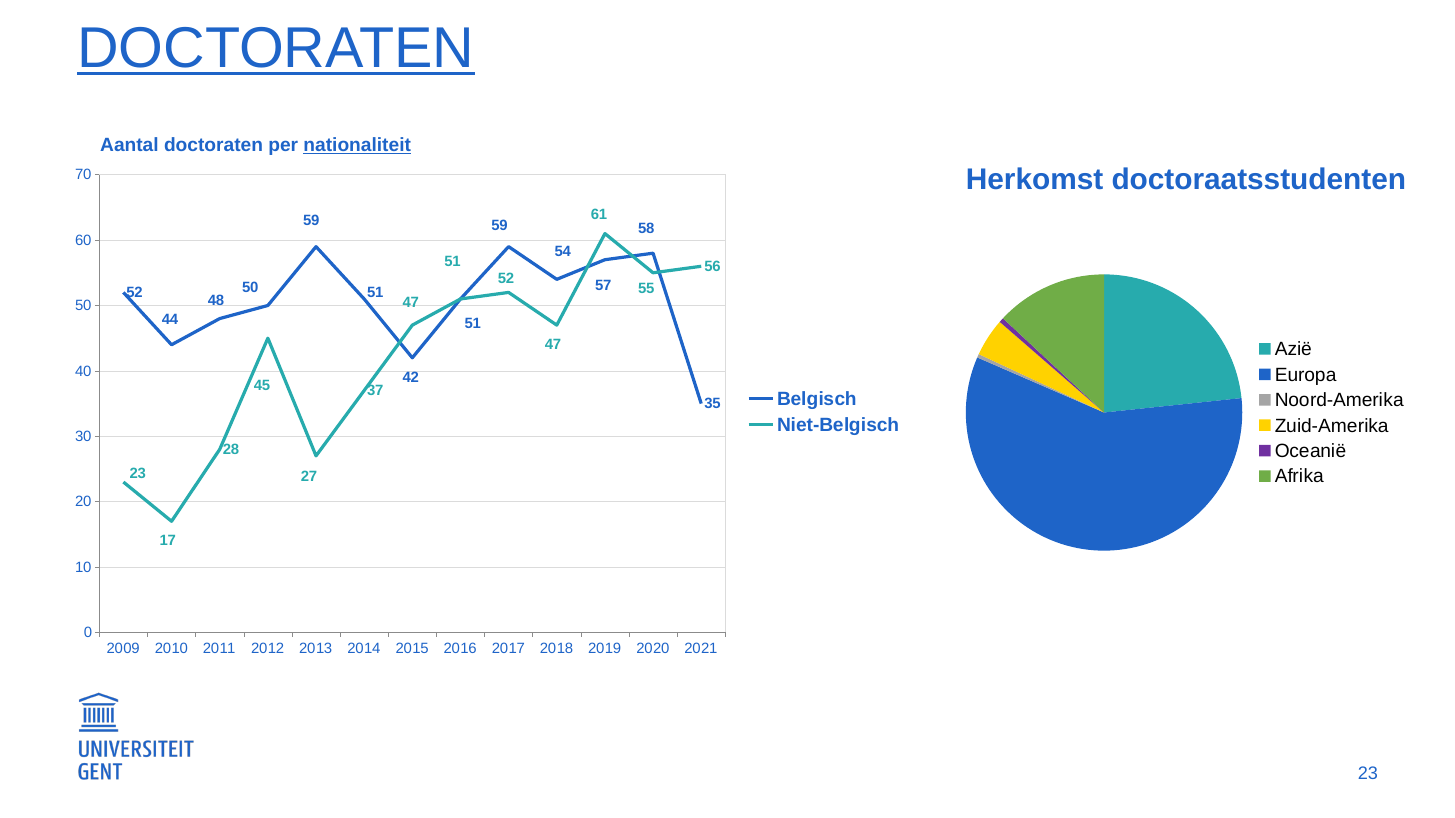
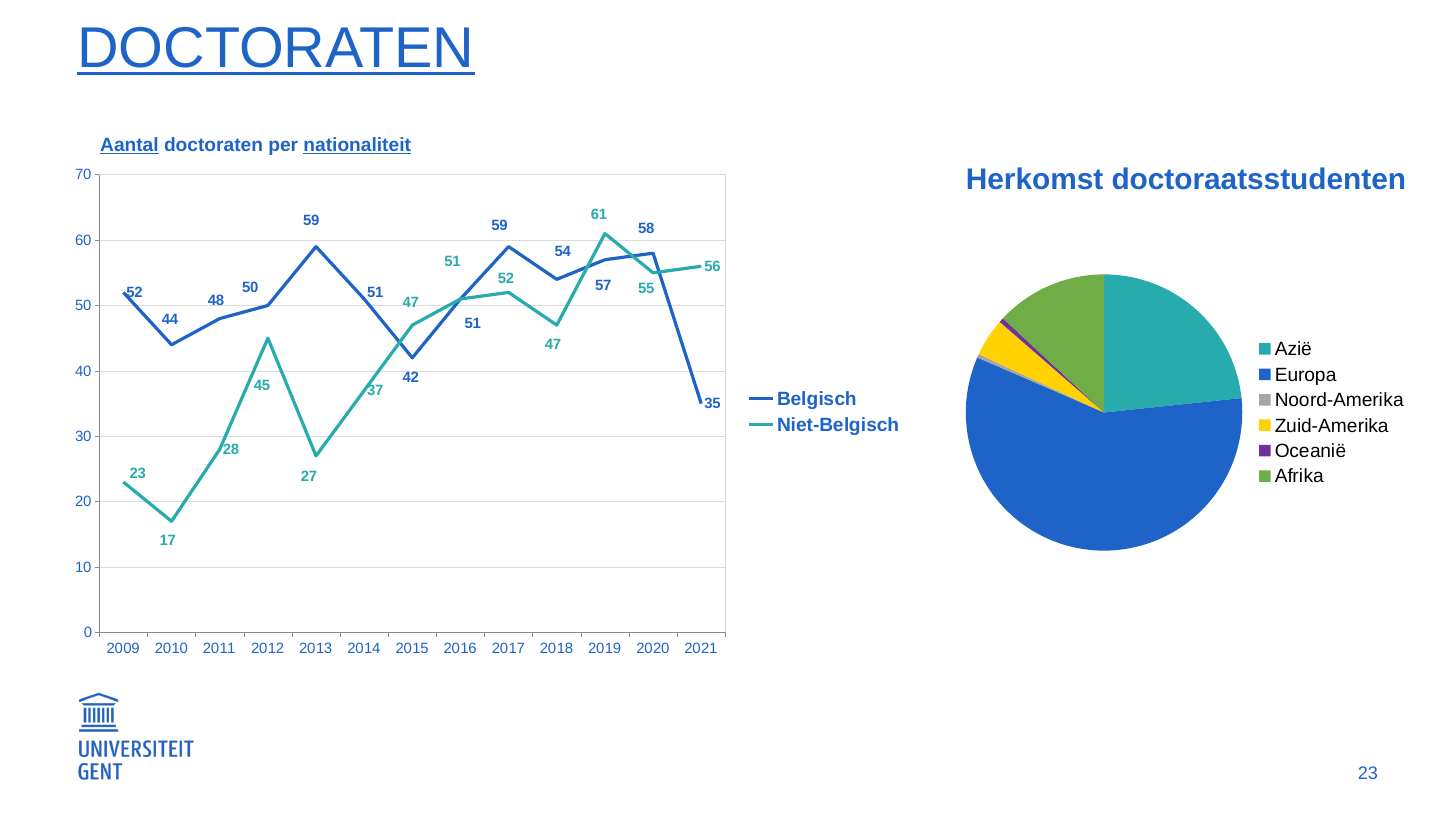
Aantal underline: none -> present (129, 146)
